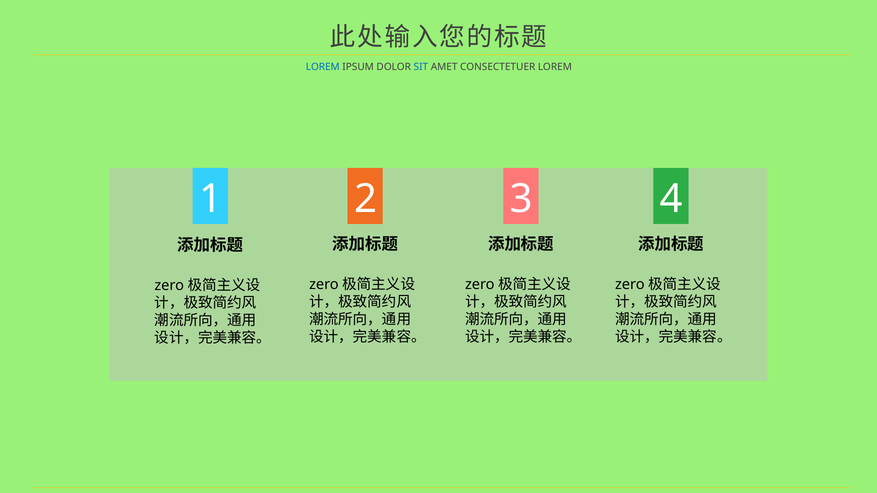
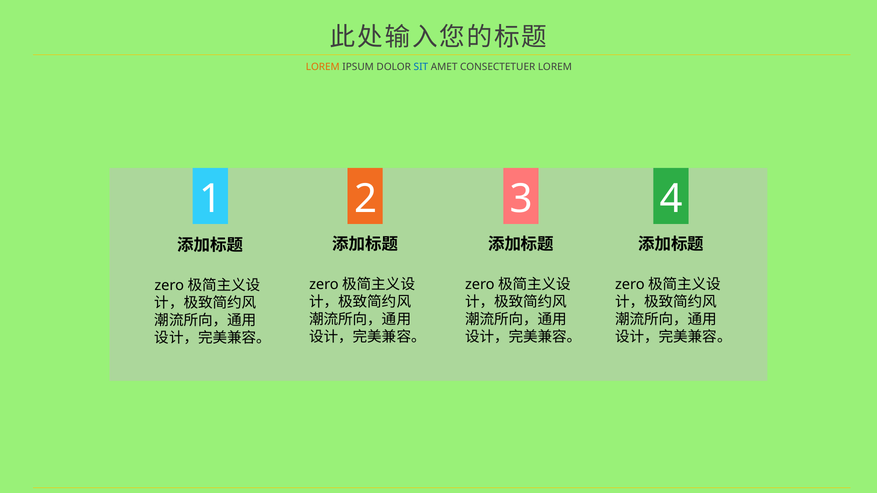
LOREM colour: blue -> orange (323, 67)
